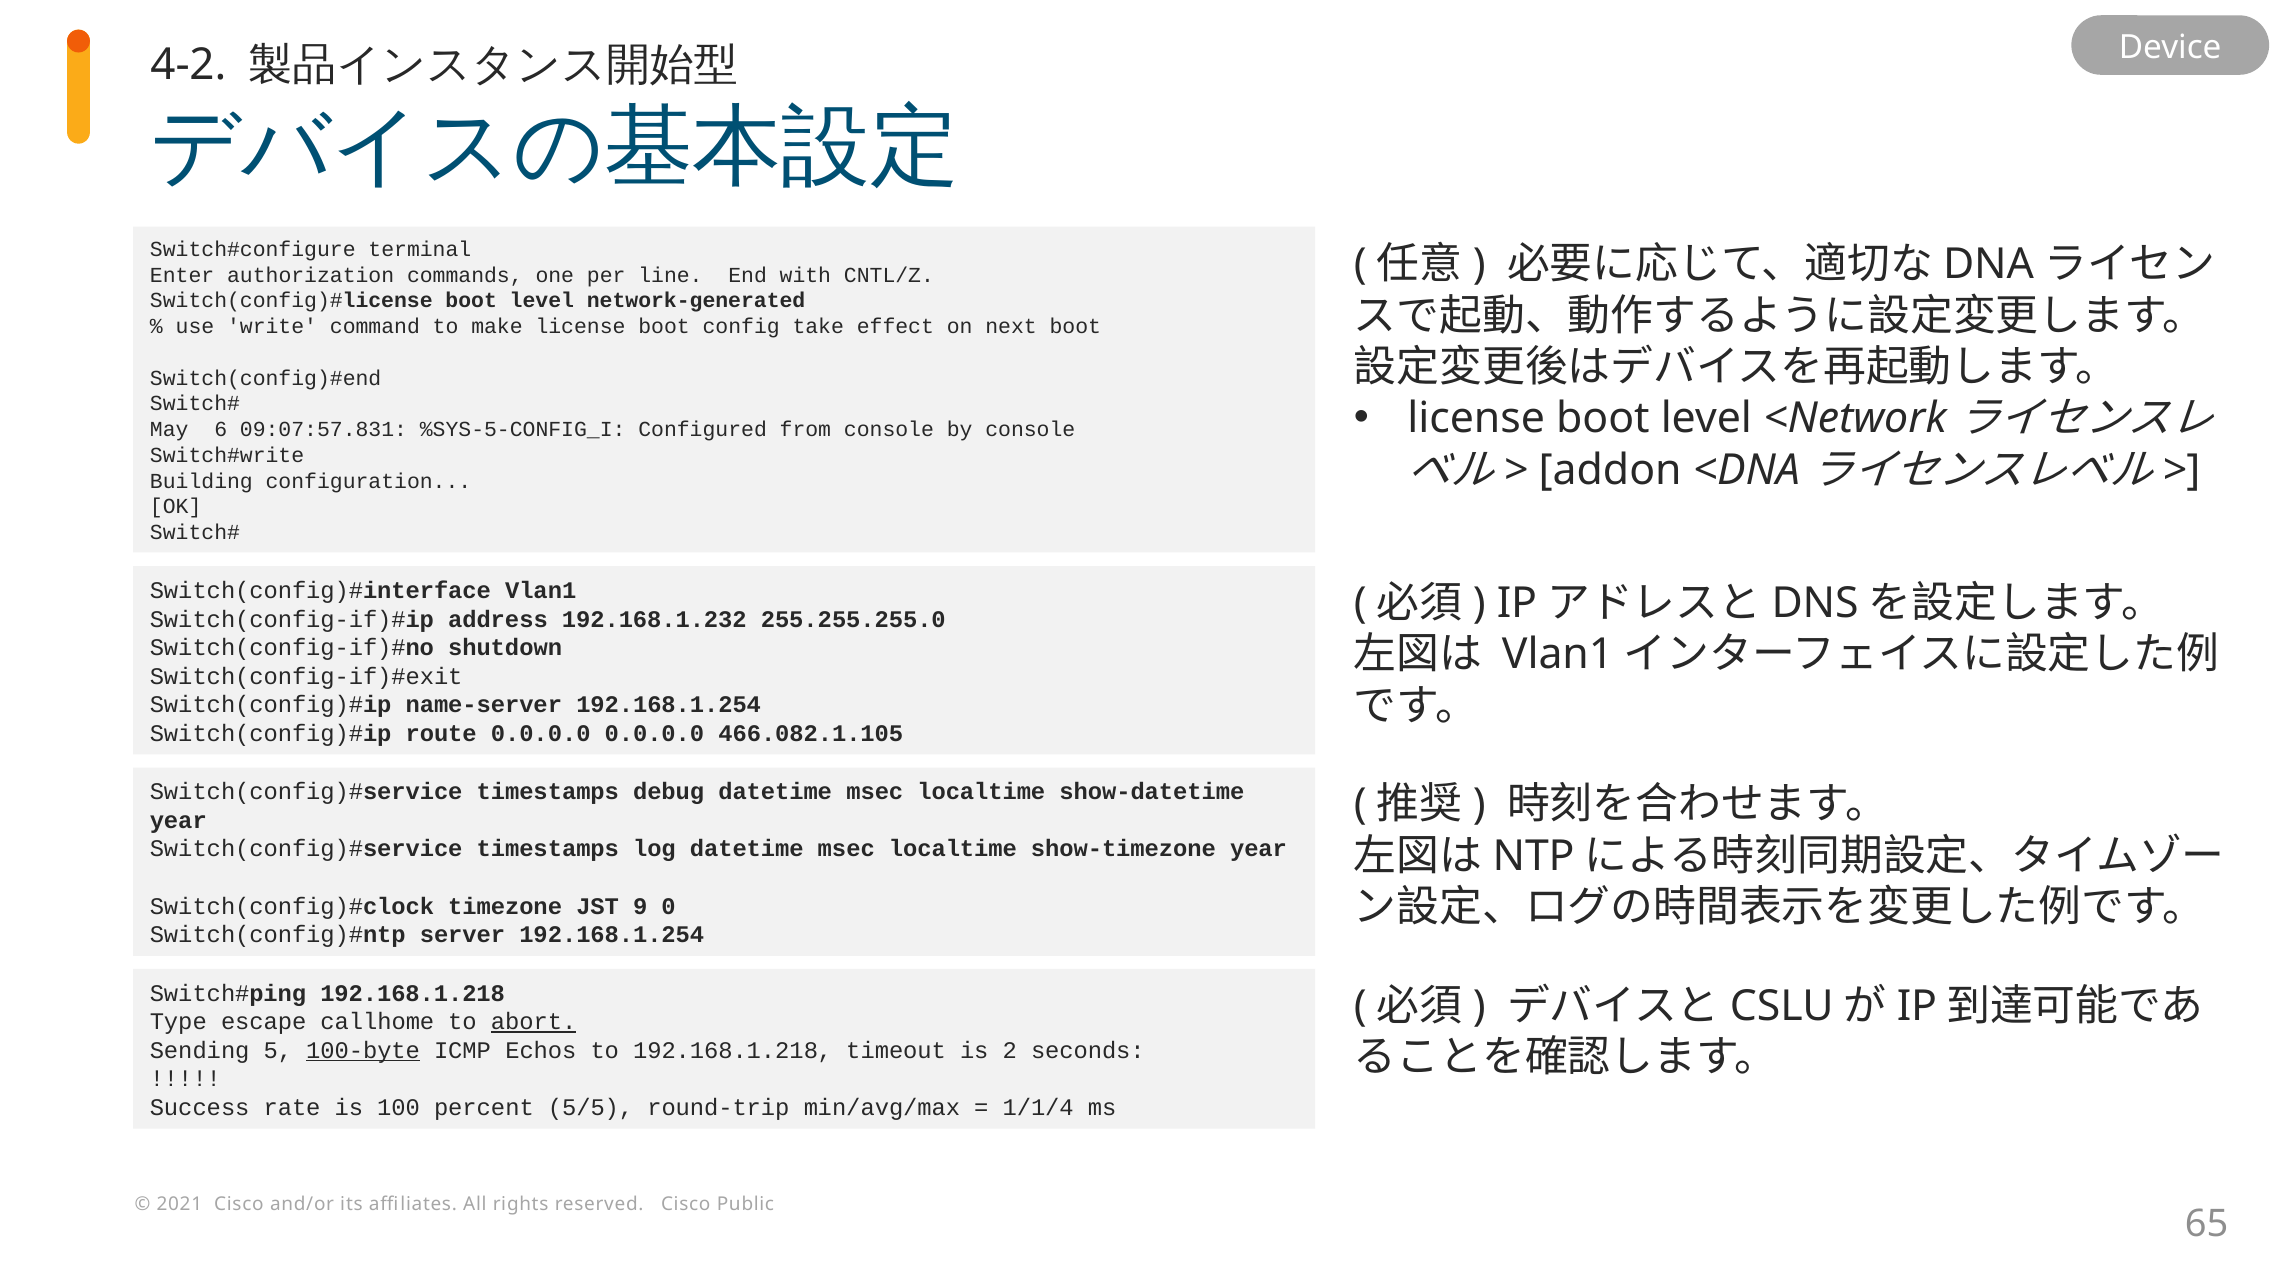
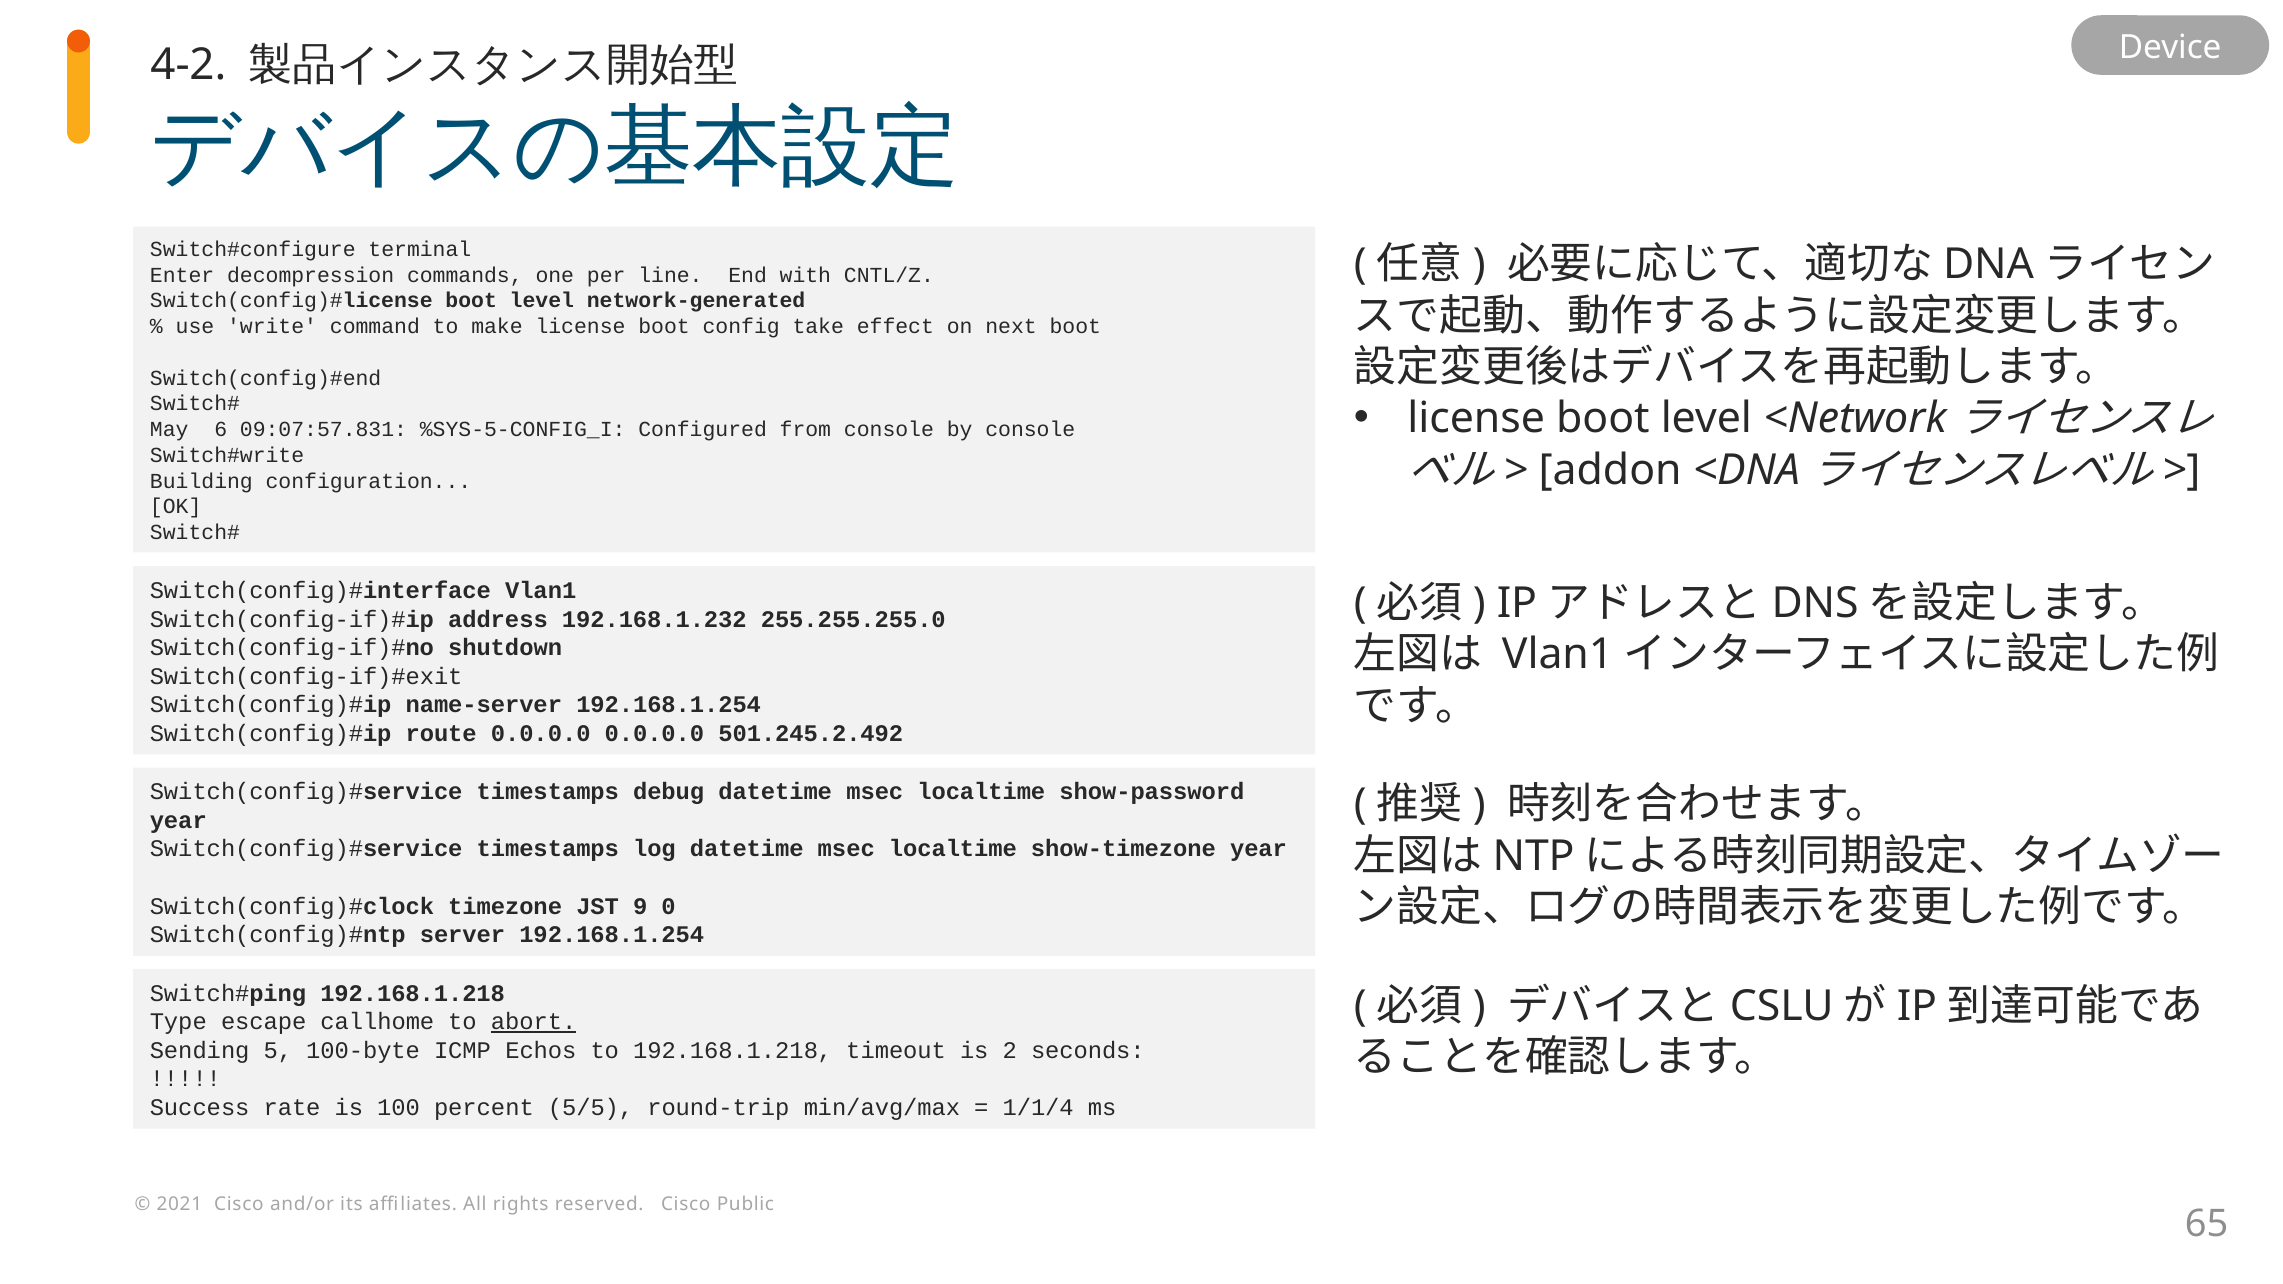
authorization: authorization -> decompression (311, 275)
466.082.1.105: 466.082.1.105 -> 501.245.2.492 (811, 734)
show-datetime: show-datetime -> show-password (1152, 792)
100-byte underline: present -> none (363, 1051)
